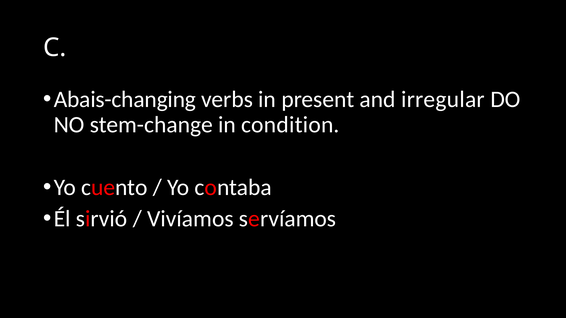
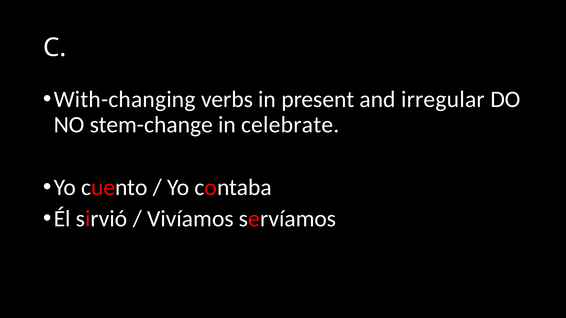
Abais-changing: Abais-changing -> With-changing (125, 99)
condition: condition -> celebrate (290, 125)
